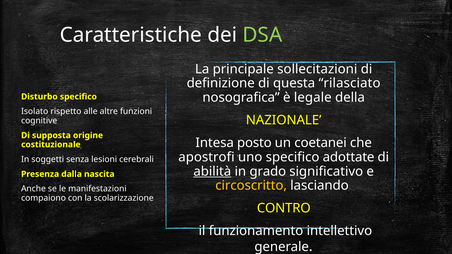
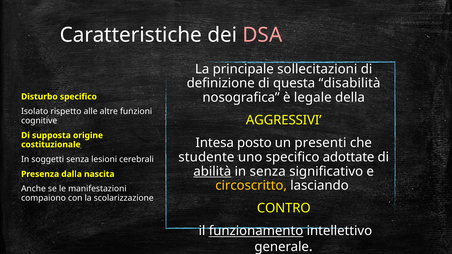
DSA colour: light green -> pink (262, 35)
rilasciato: rilasciato -> disabilità (350, 83)
NAZIONALE: NAZIONALE -> AGGRESSIVI (284, 120)
coetanei: coetanei -> presenti (320, 143)
apostrofi: apostrofi -> studente (206, 157)
in grado: grado -> senza (268, 172)
funzionamento underline: none -> present (256, 231)
